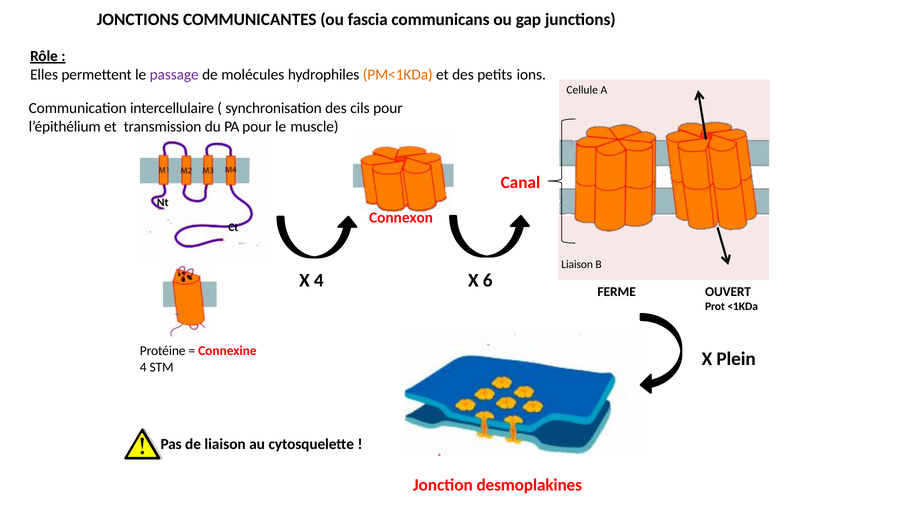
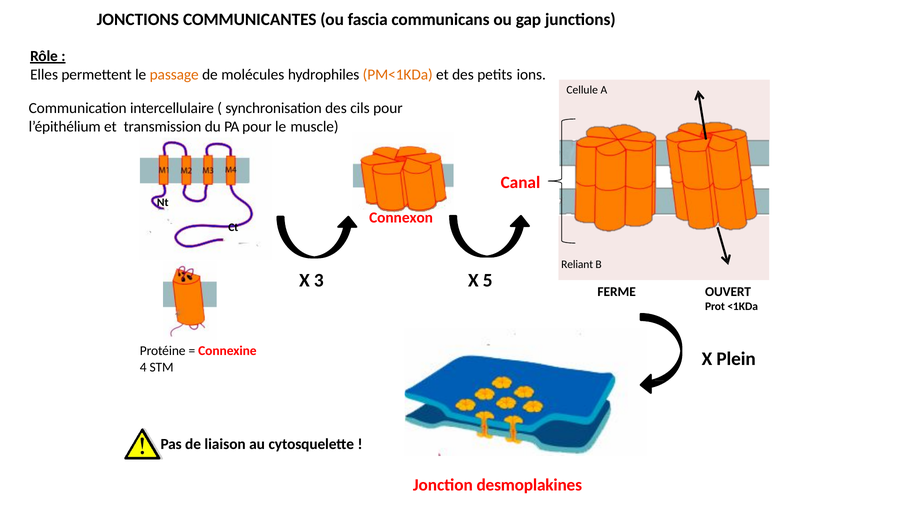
passage colour: purple -> orange (174, 75)
Liaison: Liaison -> Reliant (577, 264)
X 4: 4 -> 3 (319, 280)
6: 6 -> 5 (488, 280)
